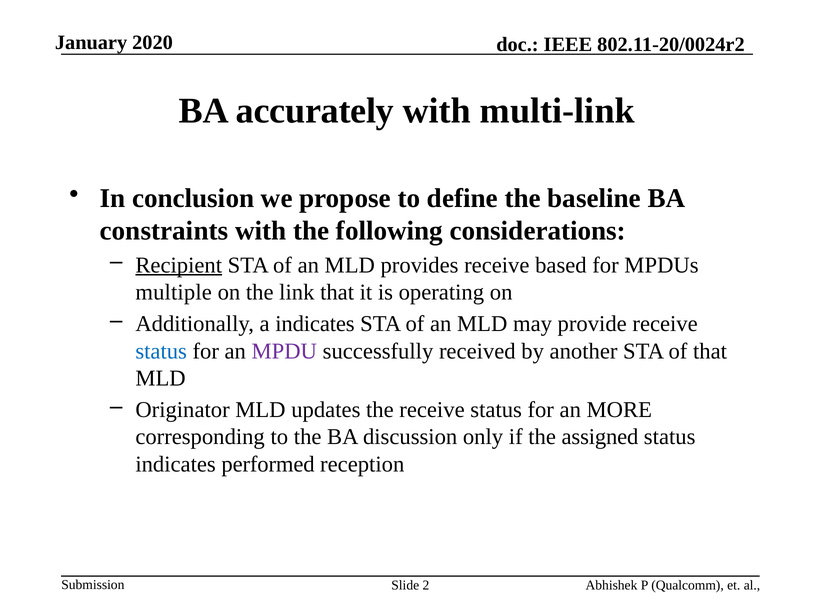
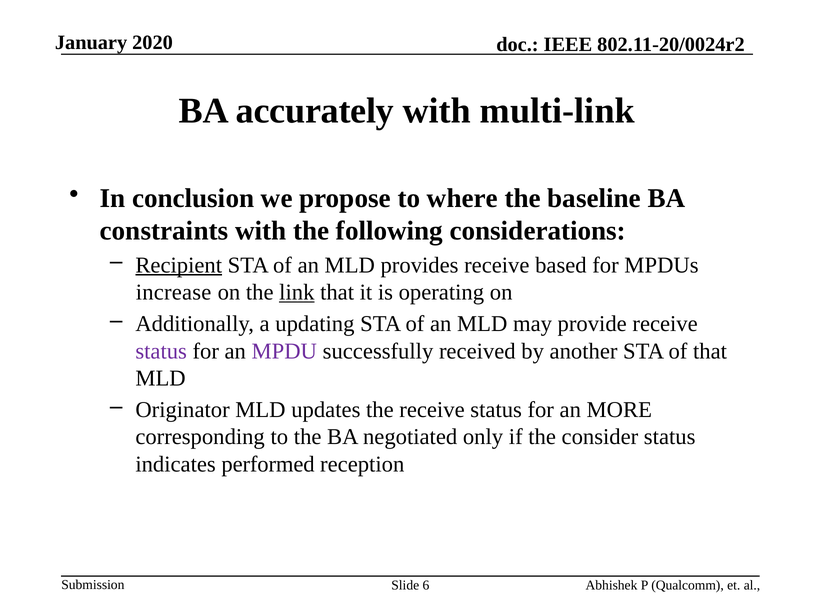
define: define -> where (462, 199)
multiple: multiple -> increase (174, 292)
link underline: none -> present (297, 292)
a indicates: indicates -> updating (315, 324)
status colour: blue -> purple (161, 351)
discussion: discussion -> negotiated (410, 437)
assigned: assigned -> consider (600, 437)
2: 2 -> 6 (426, 586)
